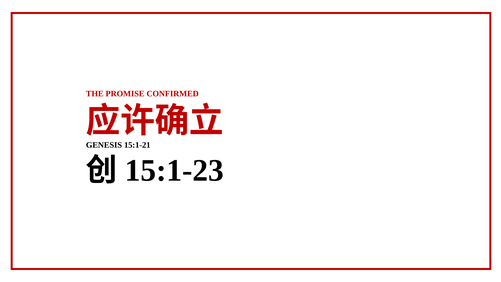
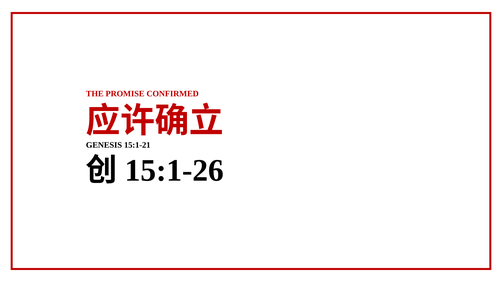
15:1-23: 15:1-23 -> 15:1-26 (174, 170)
